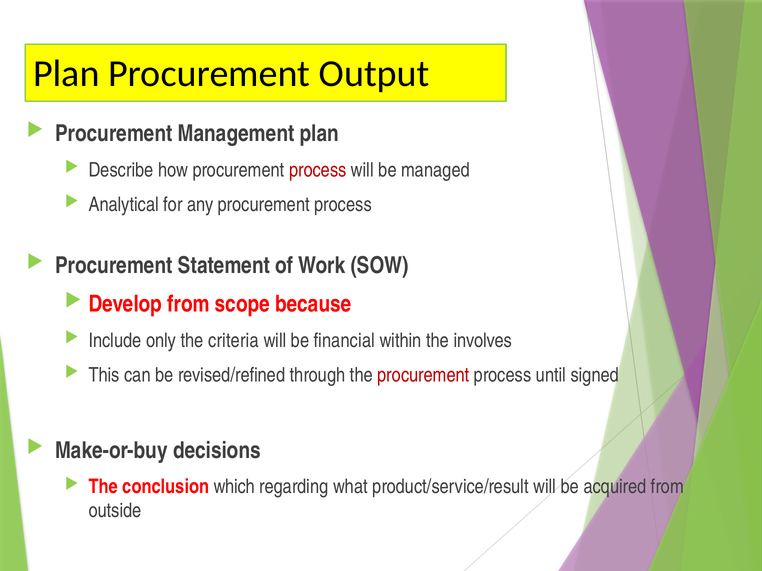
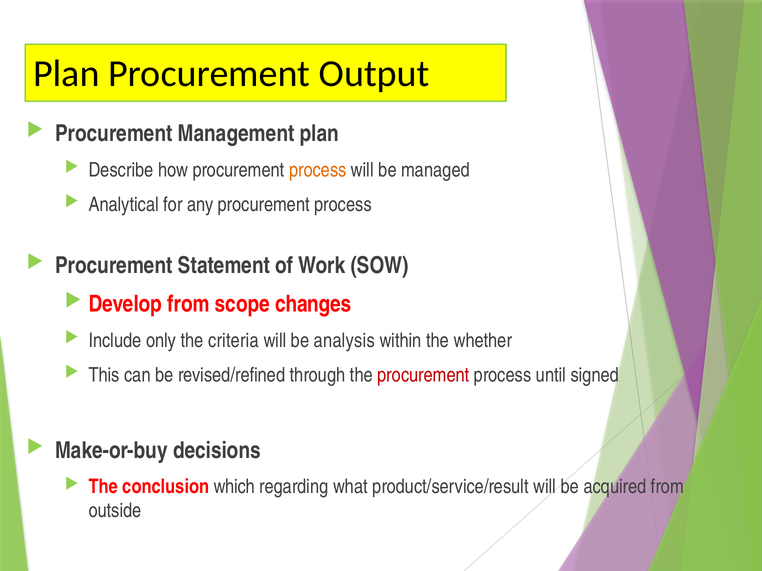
process colour: red -> orange (318, 170)
because: because -> changes (313, 304)
financial: financial -> analysis (344, 341)
involves: involves -> whether (483, 341)
